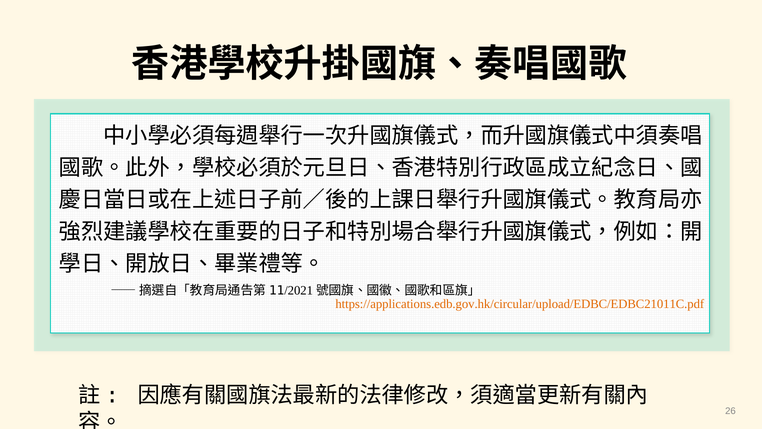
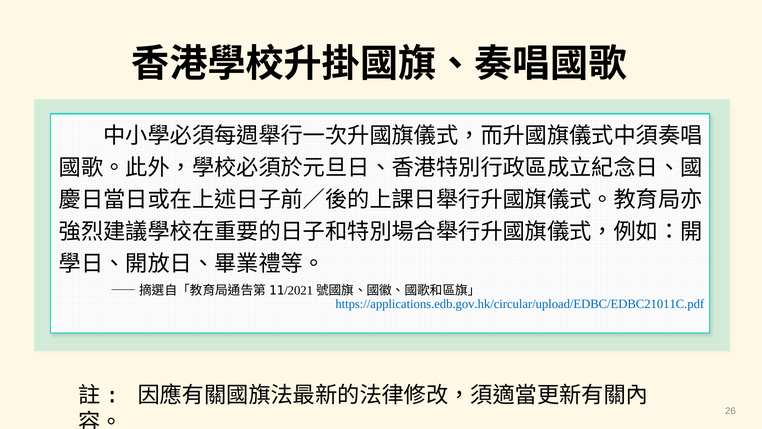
https://applications.edb.gov.hk/circular/upload/EDBC/EDBC21011C.pdf colour: orange -> blue (520, 304)
